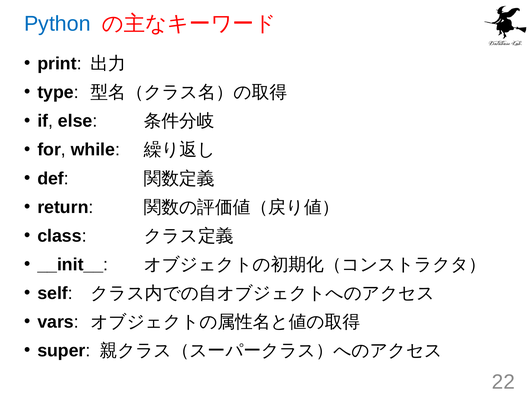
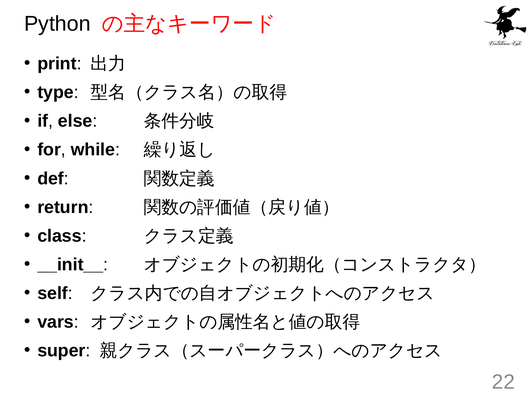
Python colour: blue -> black (57, 24)
